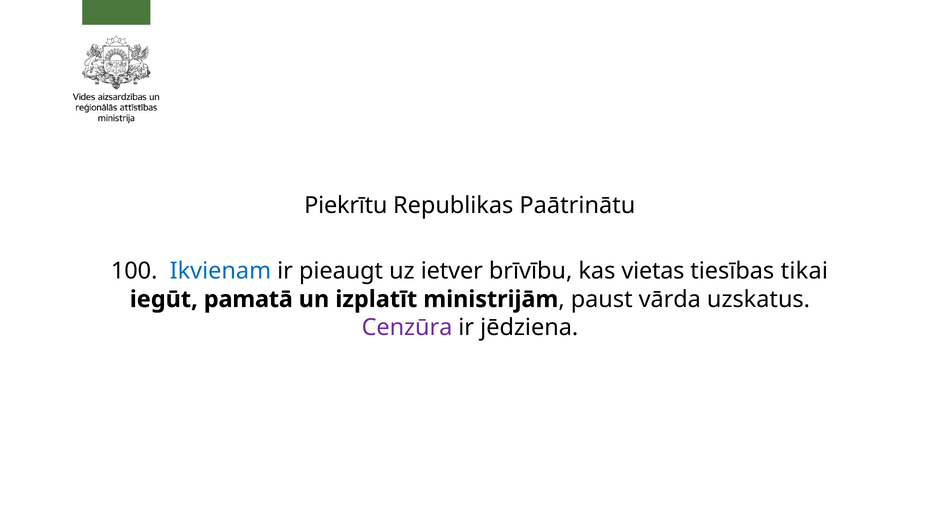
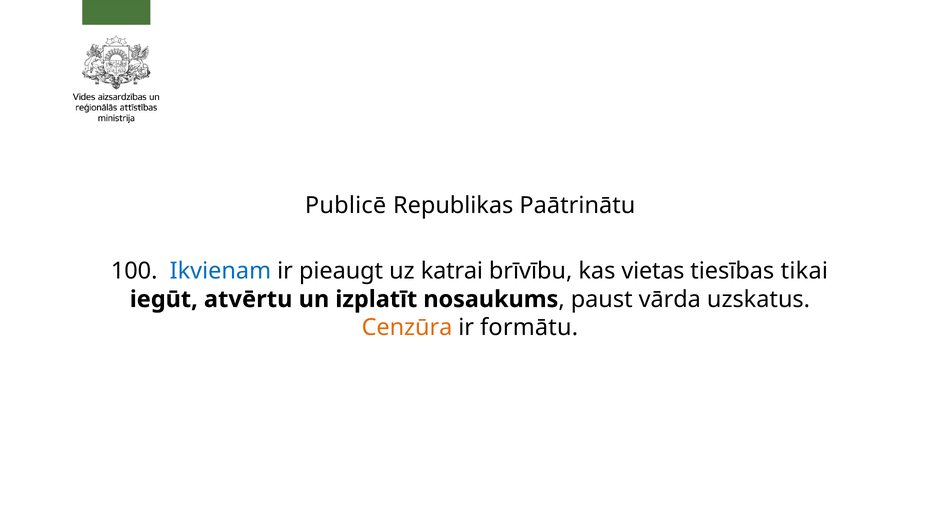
Piekrītu: Piekrītu -> Publicē (346, 205)
ietver: ietver -> katrai (452, 271)
pamatā: pamatā -> atvērtu (248, 299)
ministrijām: ministrijām -> nosaukums (491, 299)
Cenzūra colour: purple -> orange (407, 327)
jēdziena: jēdziena -> formātu (529, 327)
